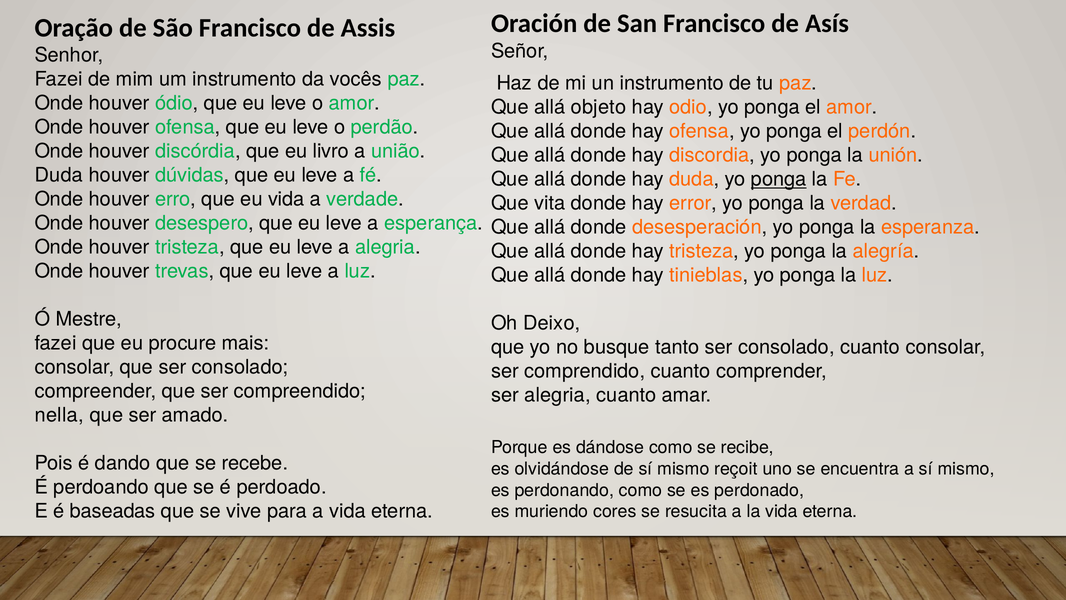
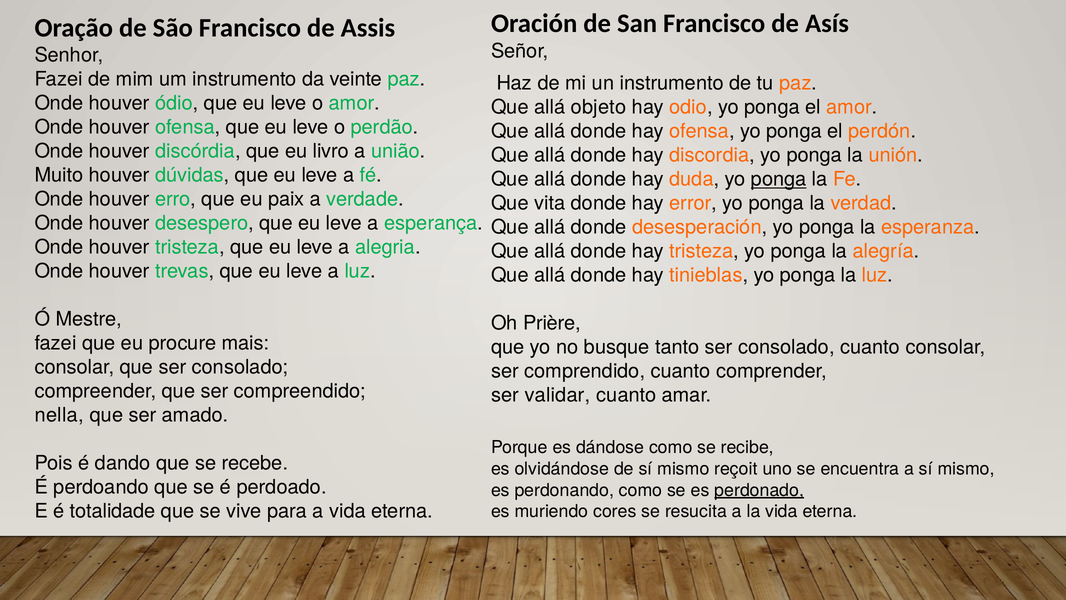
vocês: vocês -> veinte (356, 79)
Duda: Duda -> Muito (59, 175)
eu vida: vida -> paix (286, 199)
Deixo: Deixo -> Prière (552, 323)
ser alegria: alegria -> validar (557, 395)
perdonado underline: none -> present (759, 490)
baseadas: baseadas -> totalidade (113, 511)
